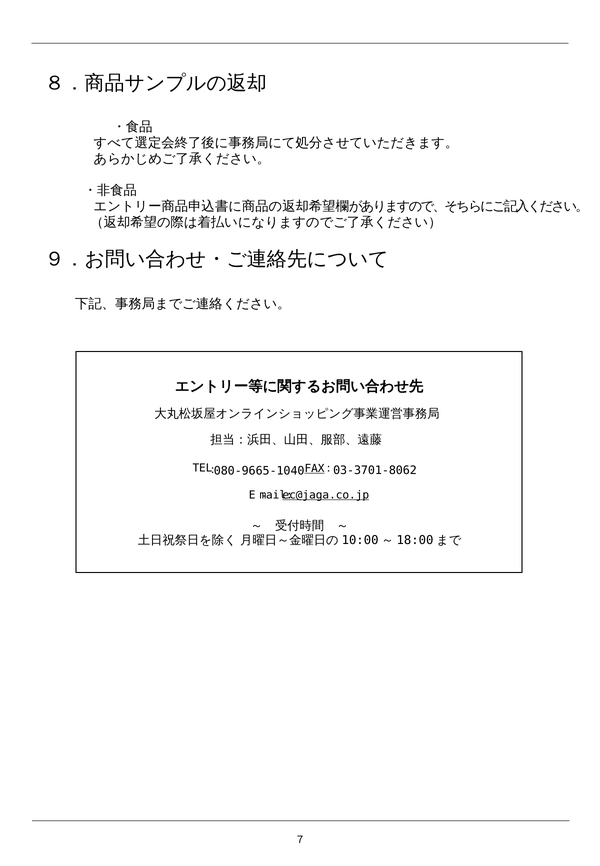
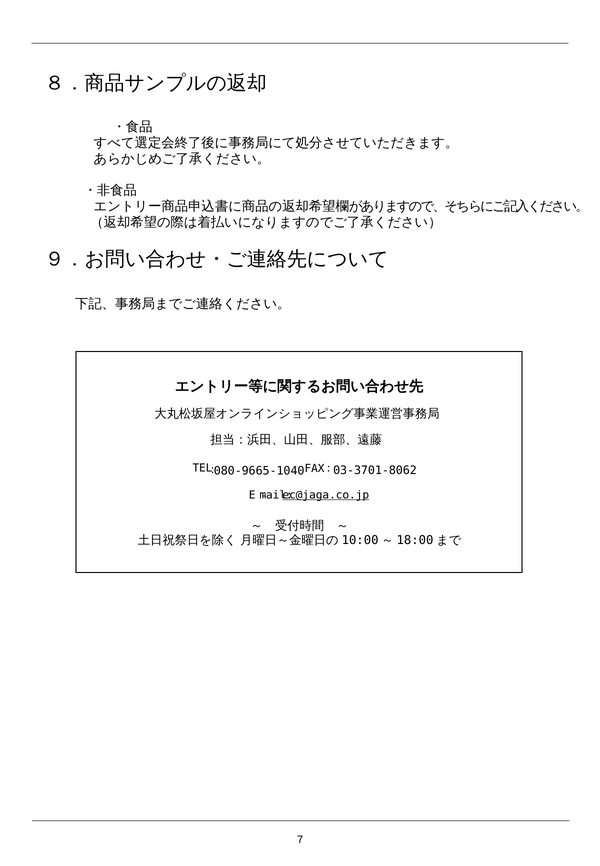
FAX underline: present -> none (315, 469)
